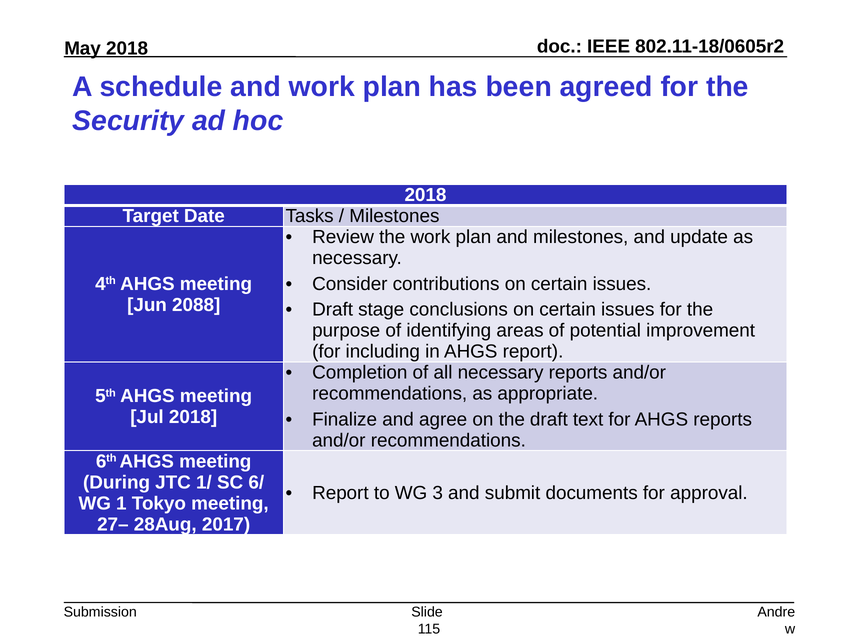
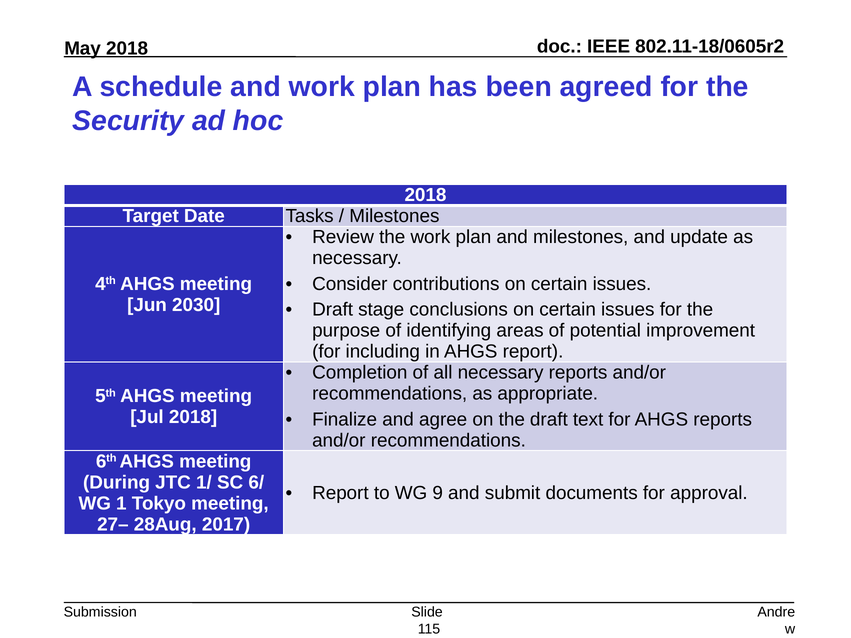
2088: 2088 -> 2030 (196, 305)
3: 3 -> 9 (438, 493)
